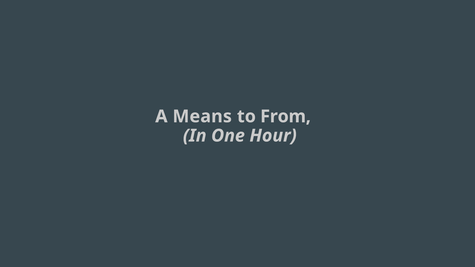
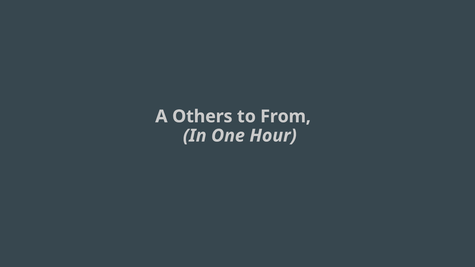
Means: Means -> Others (202, 116)
